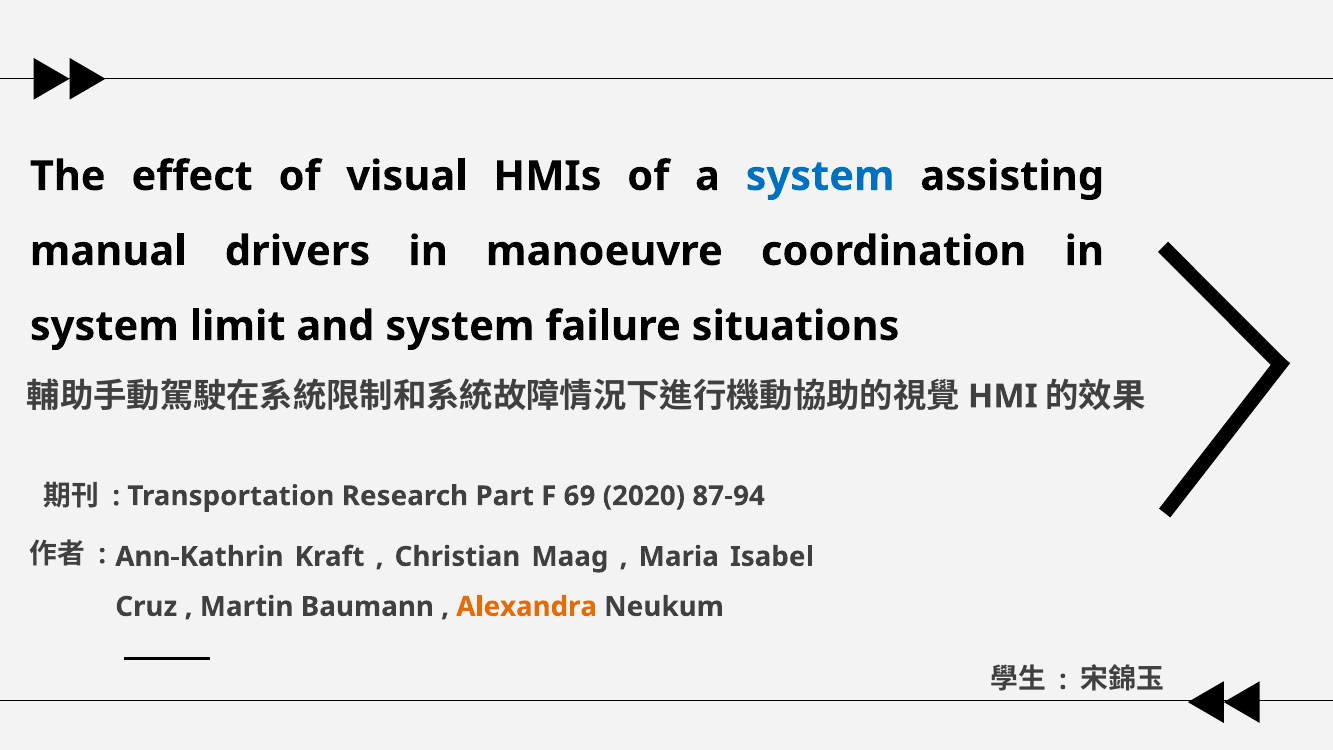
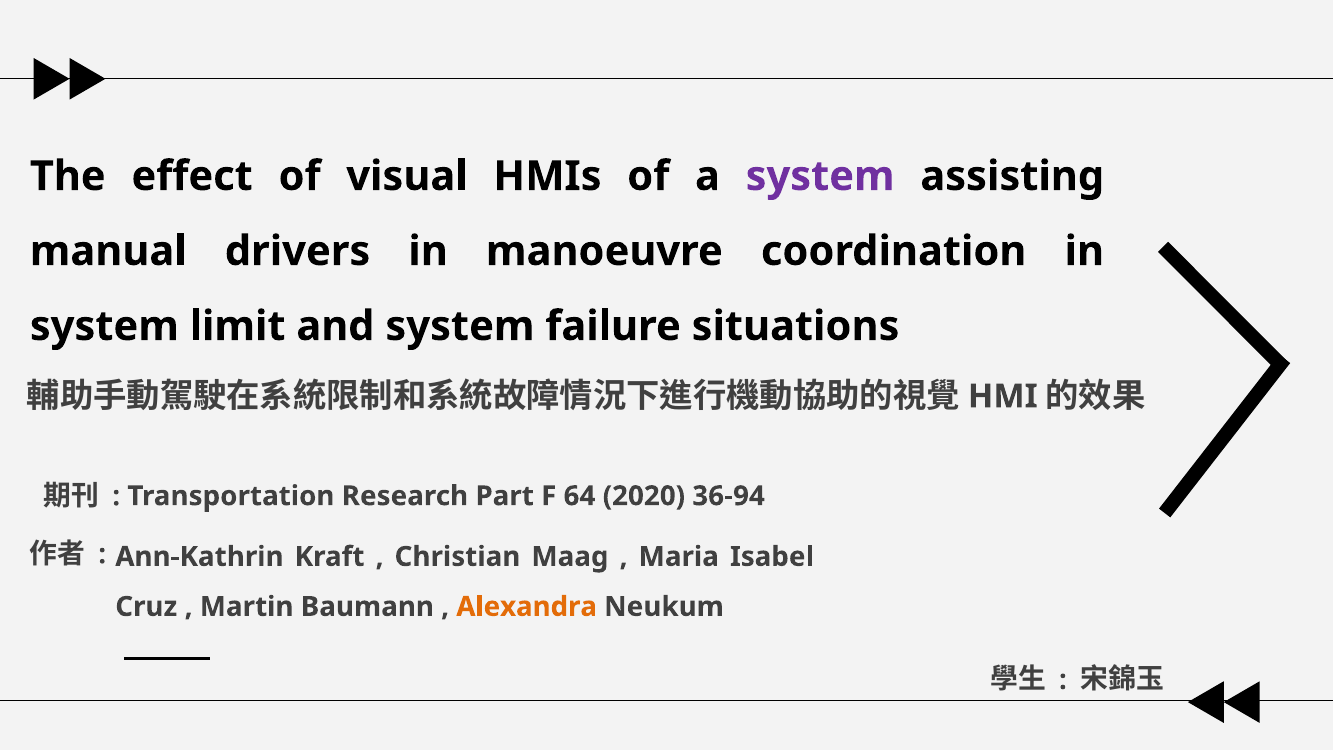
system colour: blue -> purple (820, 176)
69: 69 -> 64 (579, 496)
87-94: 87-94 -> 36-94 (729, 496)
